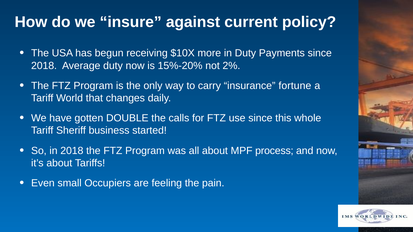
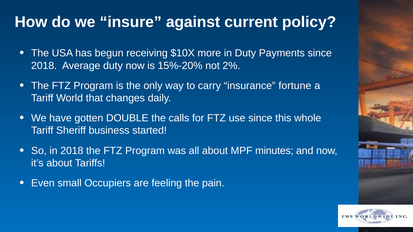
process: process -> minutes (274, 151)
